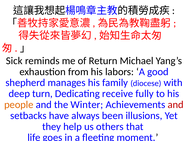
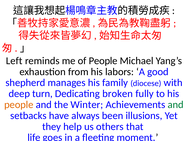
Sick: Sick -> Left (14, 61)
of Return: Return -> People (103, 61)
receive: receive -> broken (118, 94)
and colour: red -> green (176, 105)
